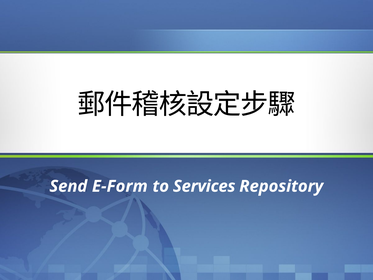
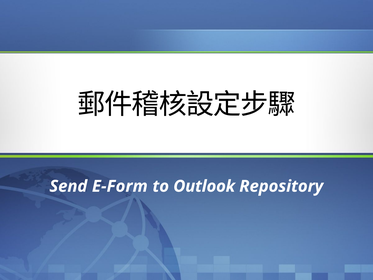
Services: Services -> Outlook (204, 186)
